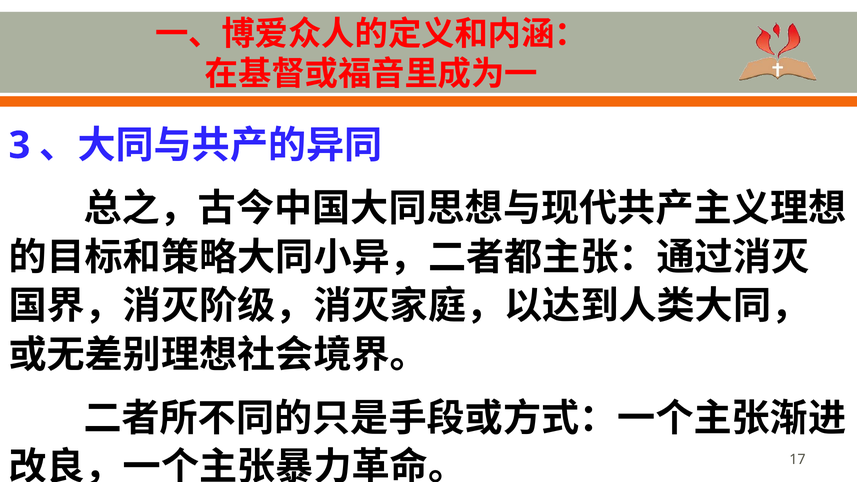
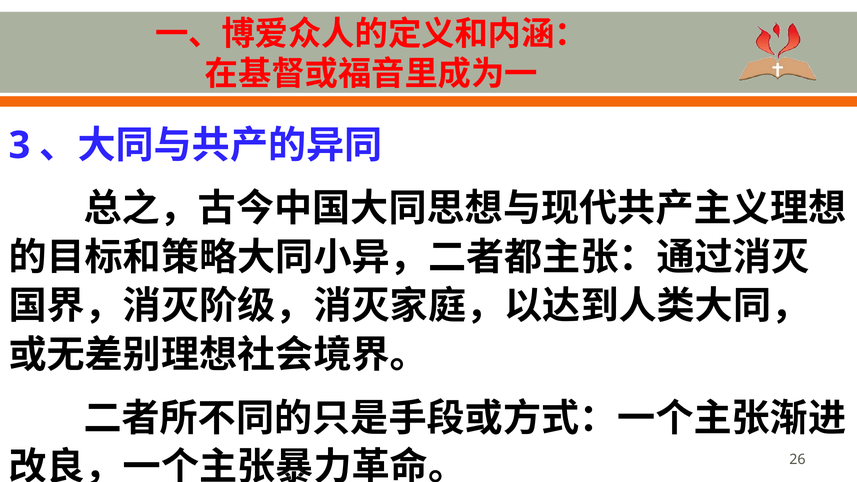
17: 17 -> 26 (797, 459)
